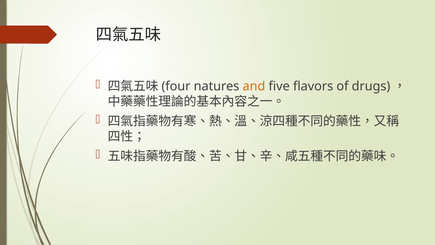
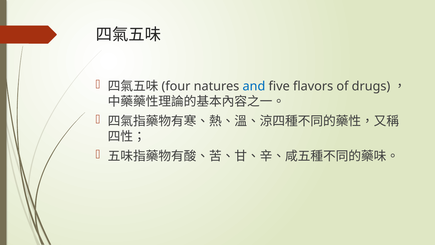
and colour: orange -> blue (254, 86)
